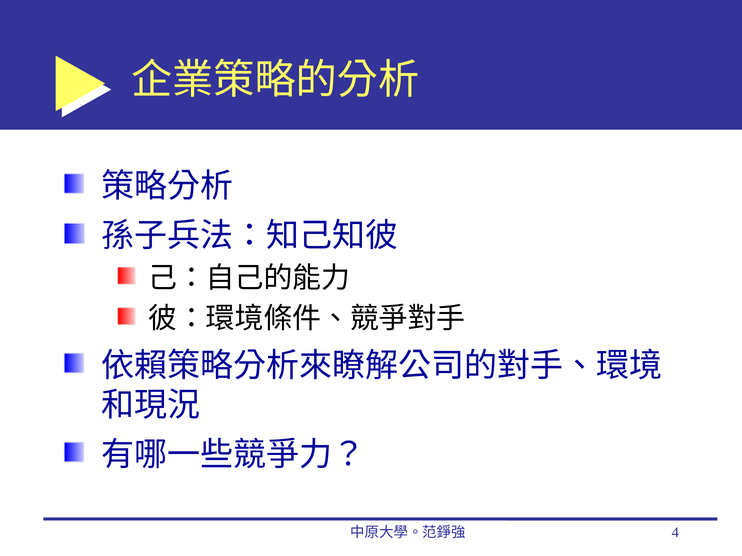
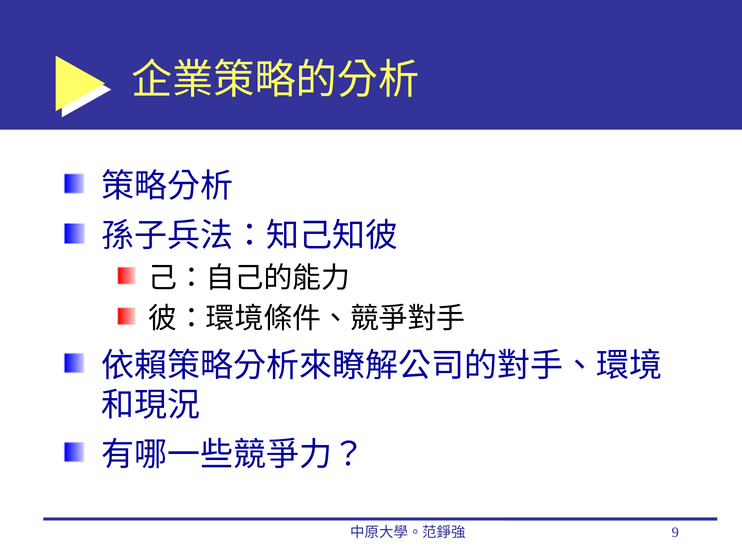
4: 4 -> 9 (675, 533)
